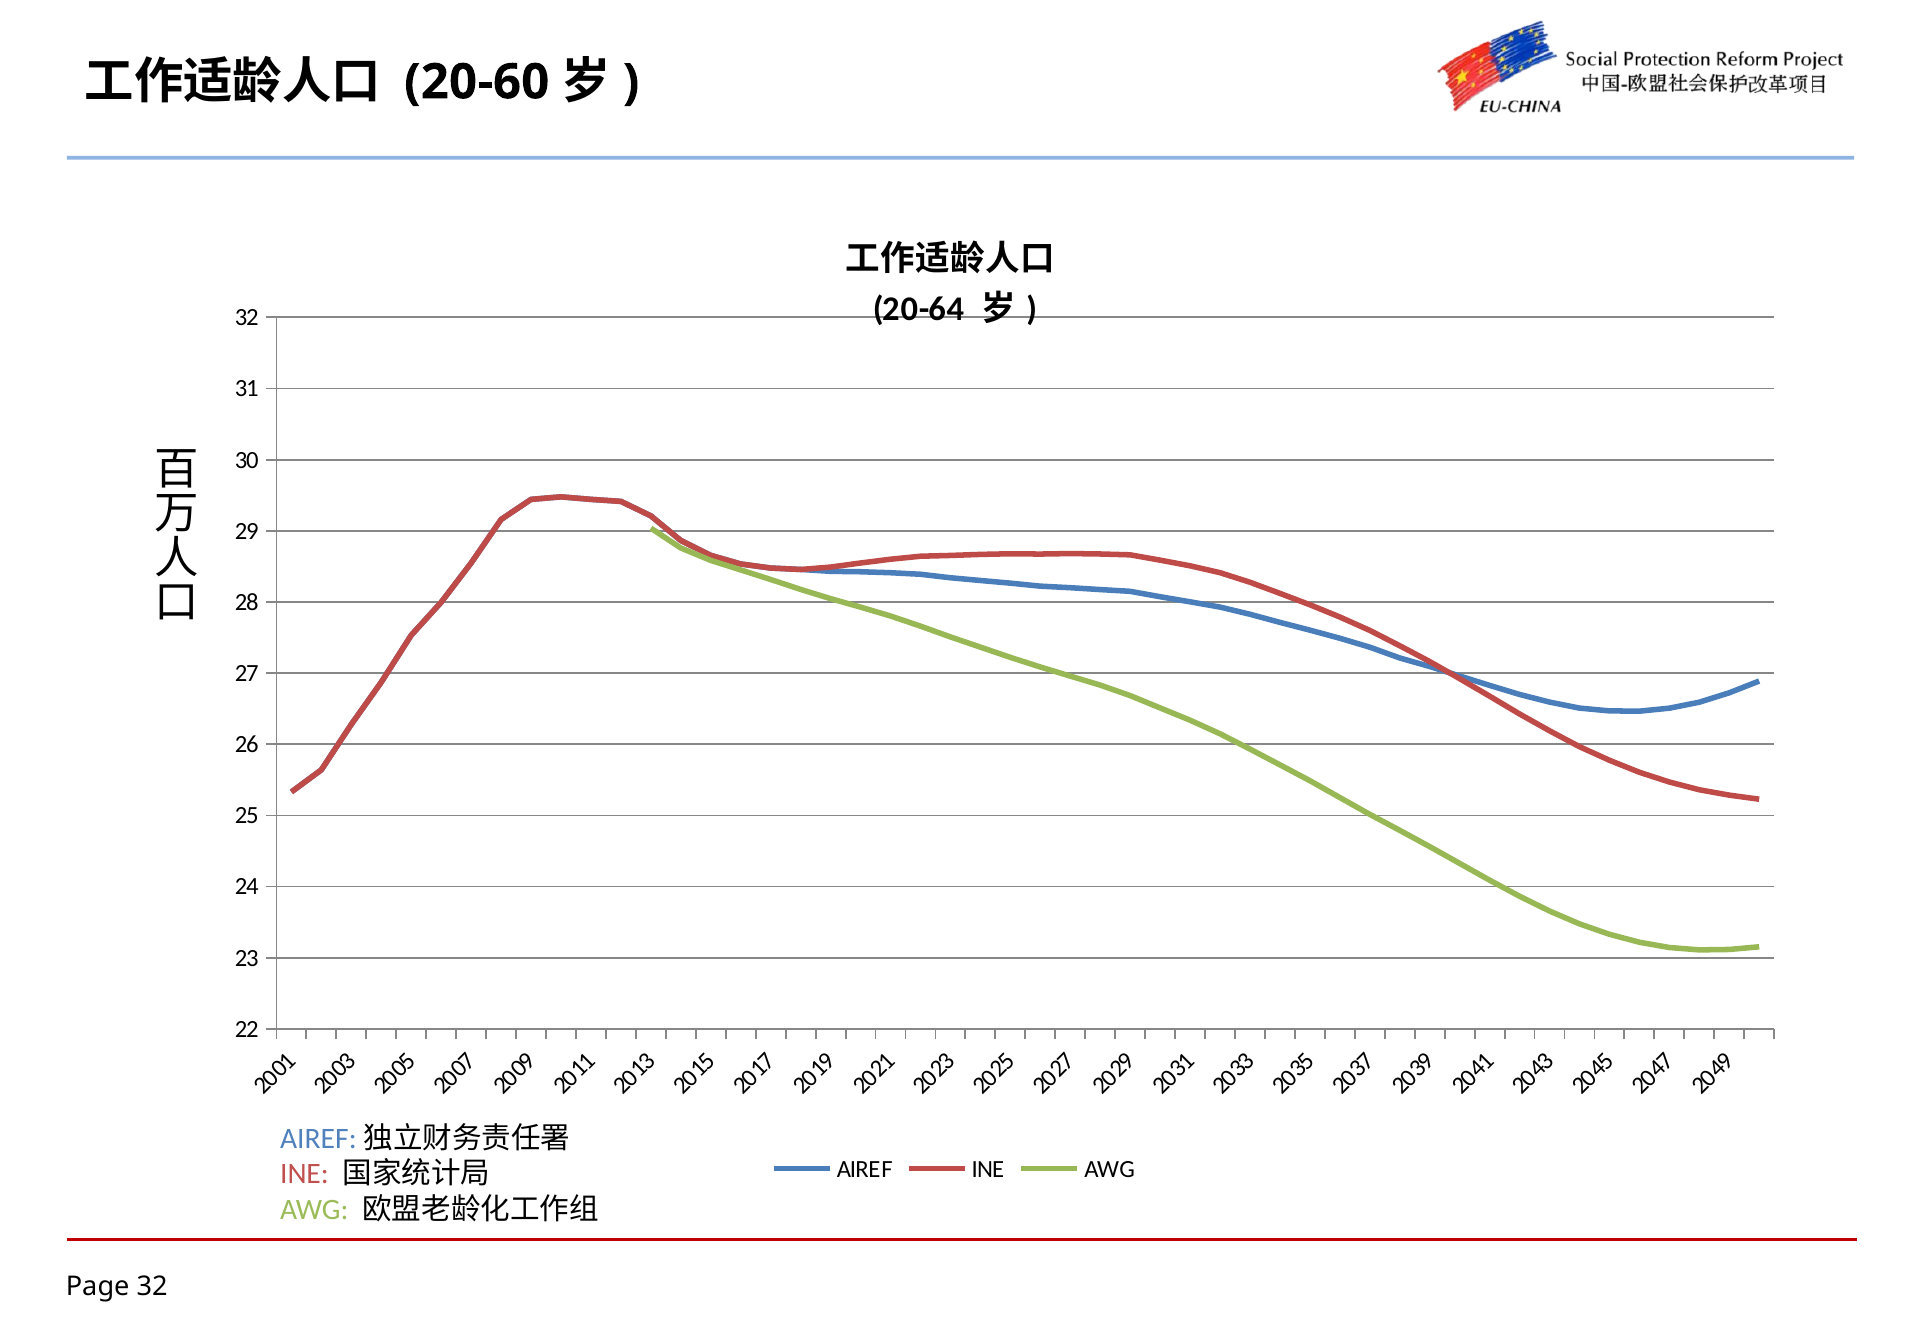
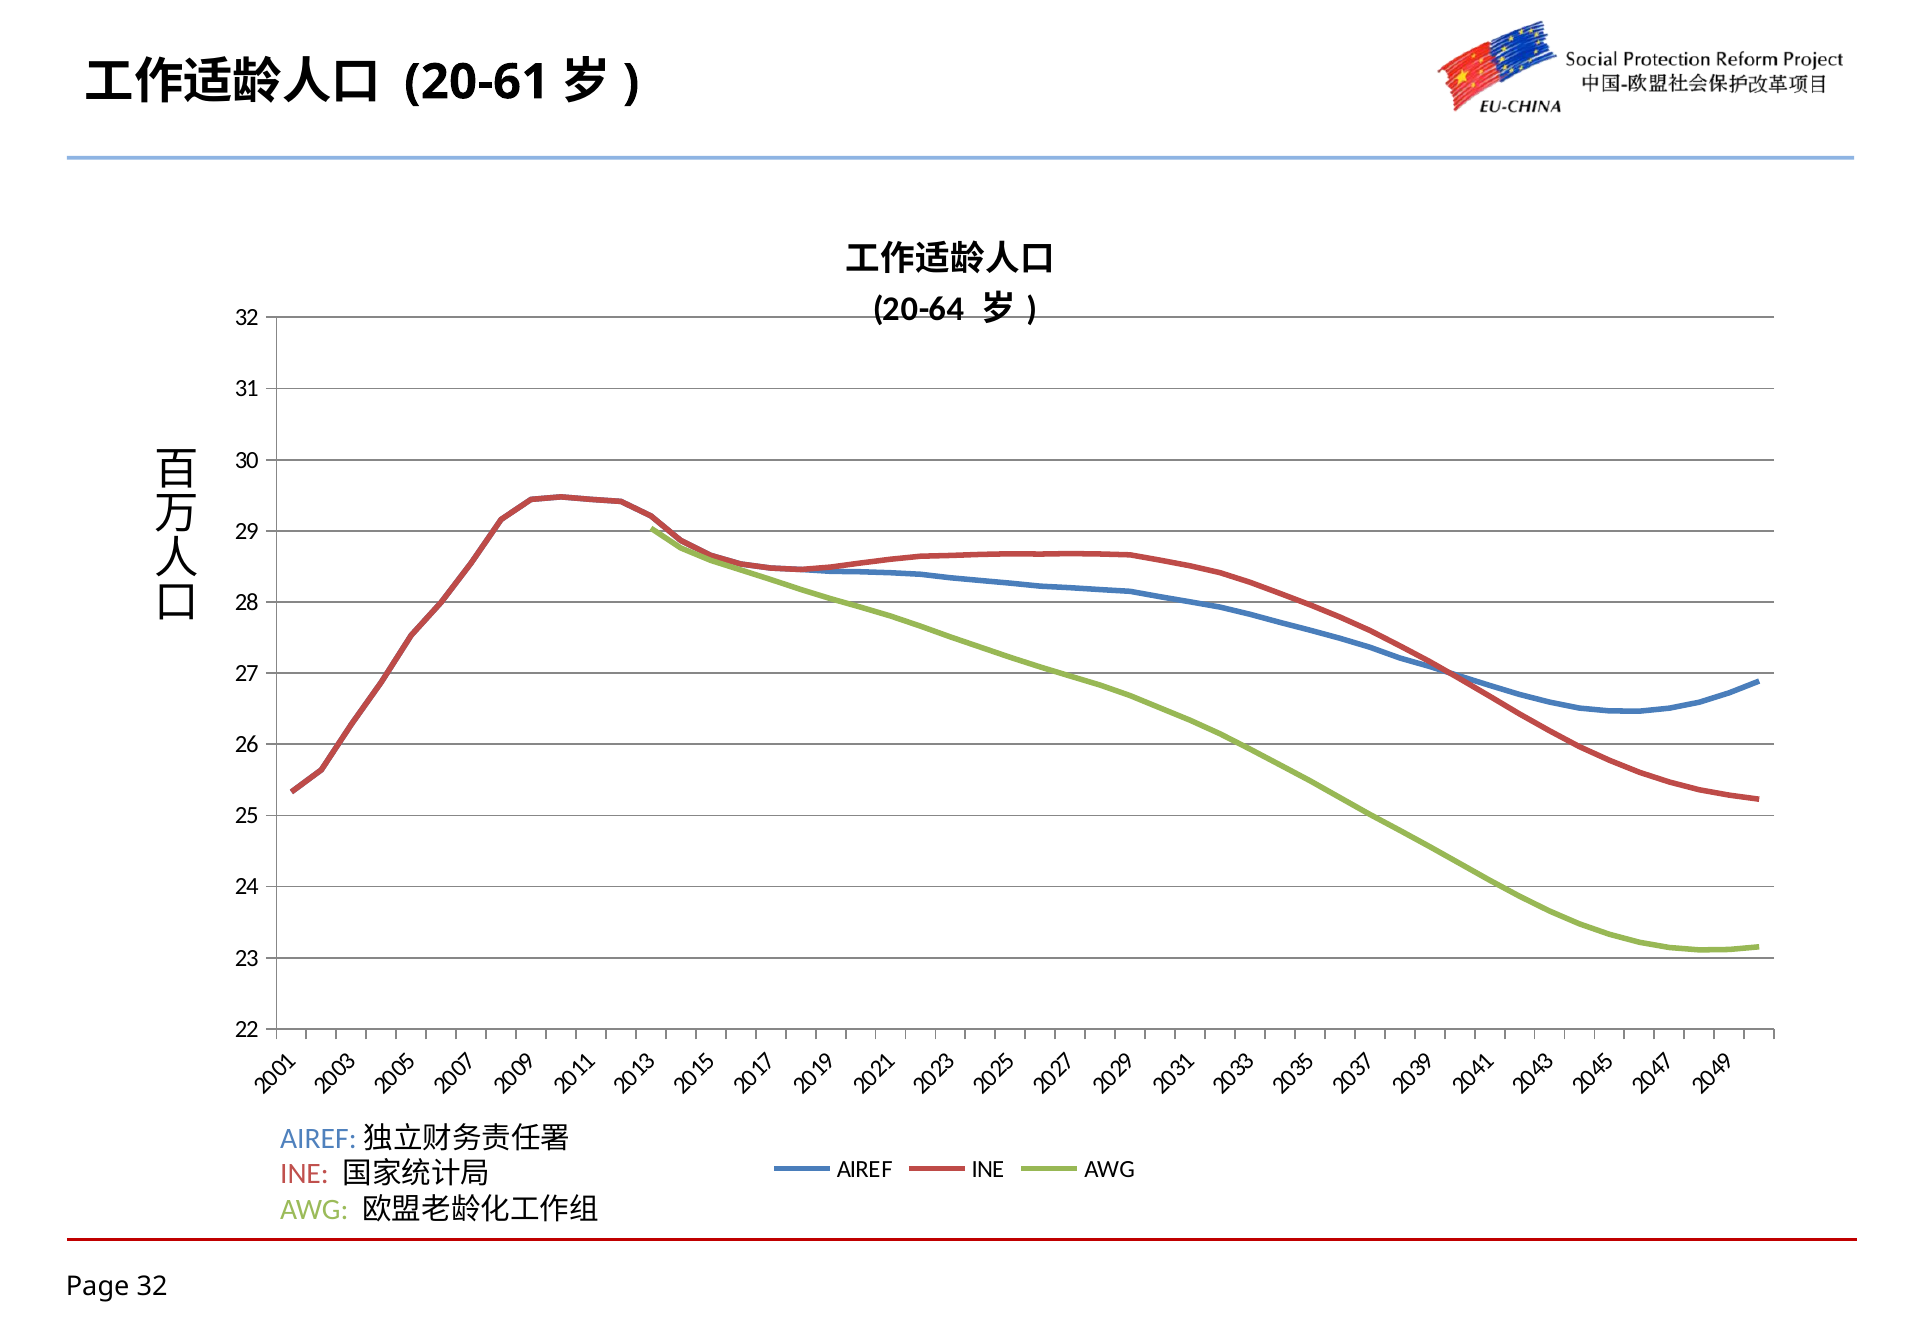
20-60: 20-60 -> 20-61 (477, 82)
